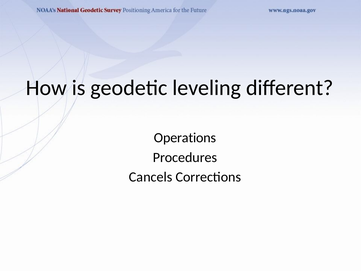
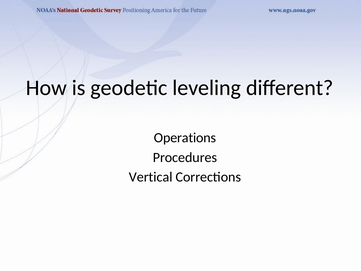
Cancels: Cancels -> Vertical (151, 177)
